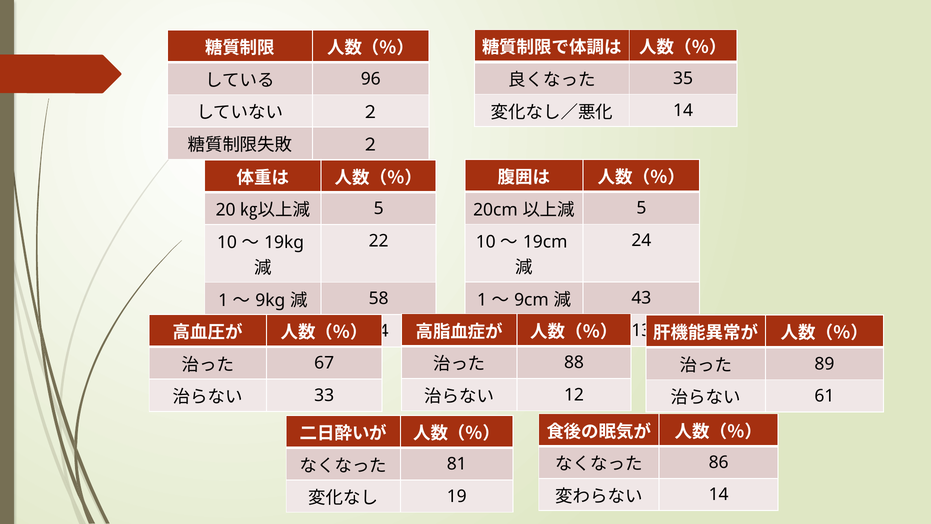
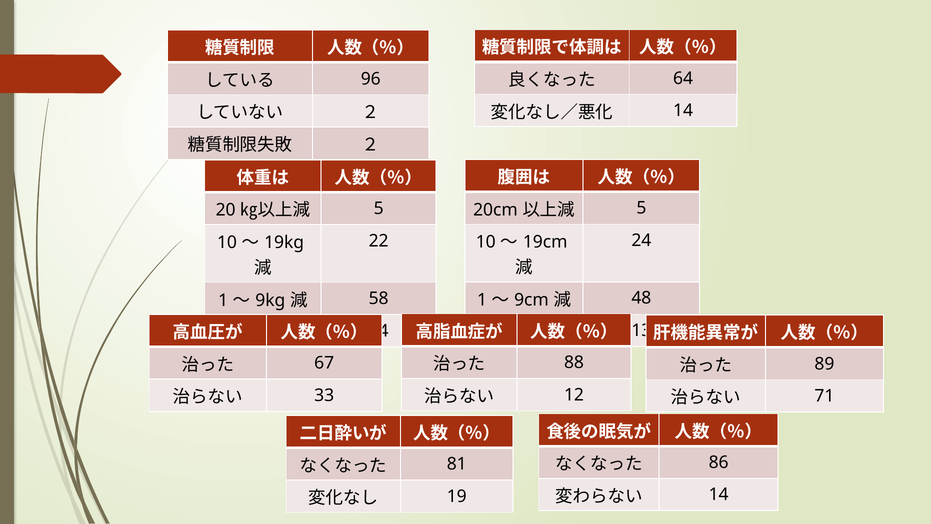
35: 35 -> 64 (683, 78)
43: 43 -> 48 (641, 298)
61: 61 -> 71 (824, 396)
